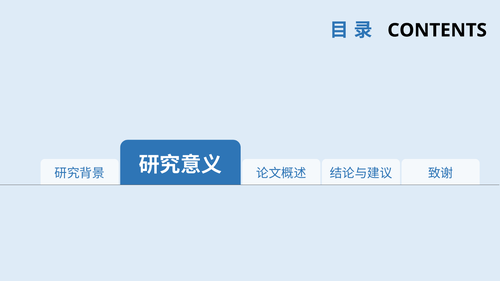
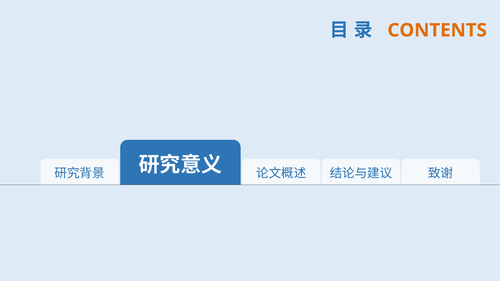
CONTENTS colour: black -> orange (437, 30)
